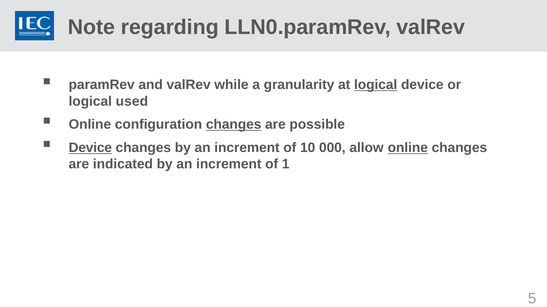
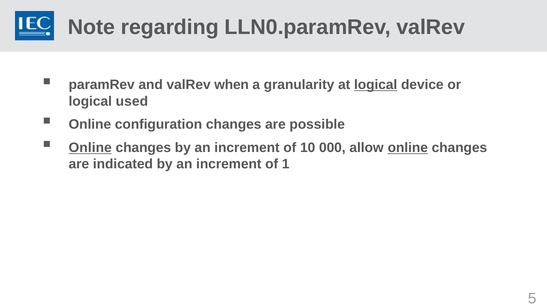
while: while -> when (232, 85)
changes underline: present -> none (234, 125)
Device: Device -> Online (90, 148)
